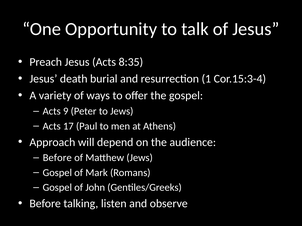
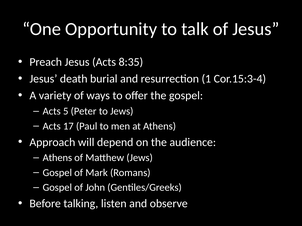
9: 9 -> 5 (66, 111)
Before: Before -> Athens (57, 158)
